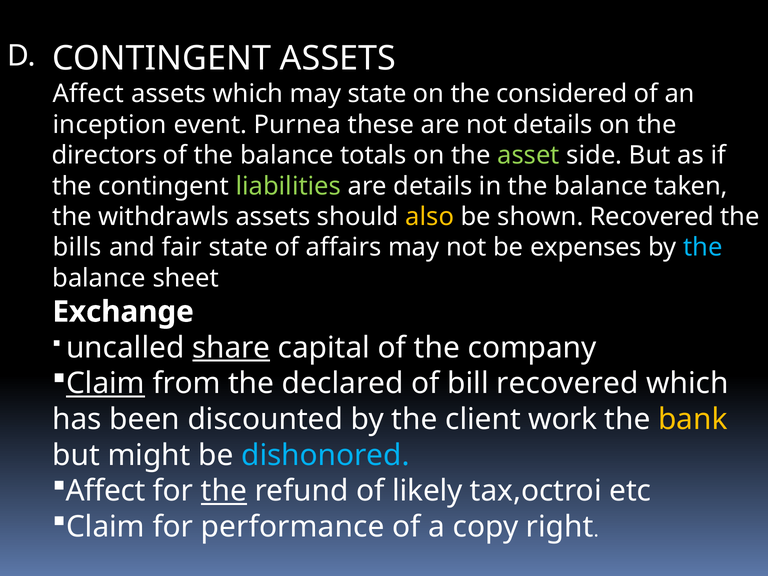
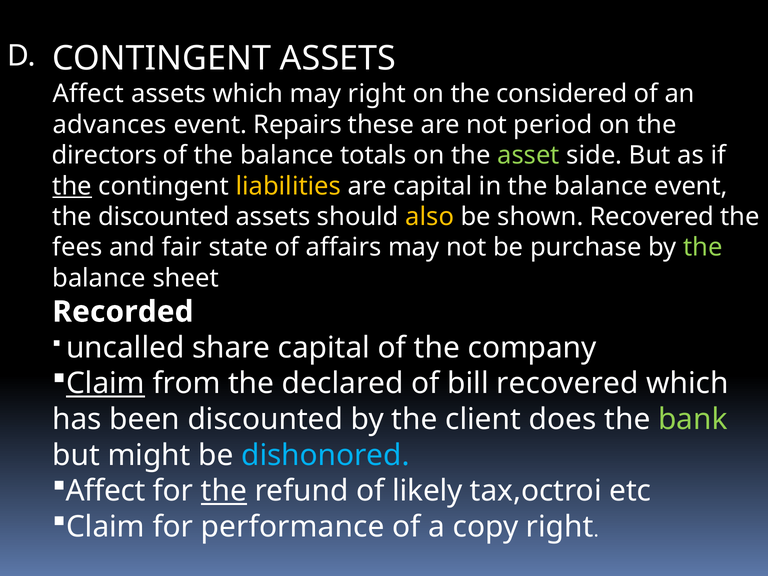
may state: state -> right (377, 94)
inception: inception -> advances (110, 125)
Purnea: Purnea -> Repairs (298, 125)
not details: details -> period (553, 125)
the underline: none -> present (72, 186)
liabilities colour: light green -> yellow (288, 186)
are details: details -> capital (433, 186)
balance taken: taken -> event (691, 186)
the withdrawls: withdrawls -> discounted (164, 217)
bills: bills -> fees (77, 247)
expenses: expenses -> purchase (586, 247)
the colour: light blue -> light green (703, 247)
Exchange: Exchange -> Recorded (123, 312)
share underline: present -> none (231, 348)
work: work -> does (563, 419)
bank colour: yellow -> light green (693, 419)
